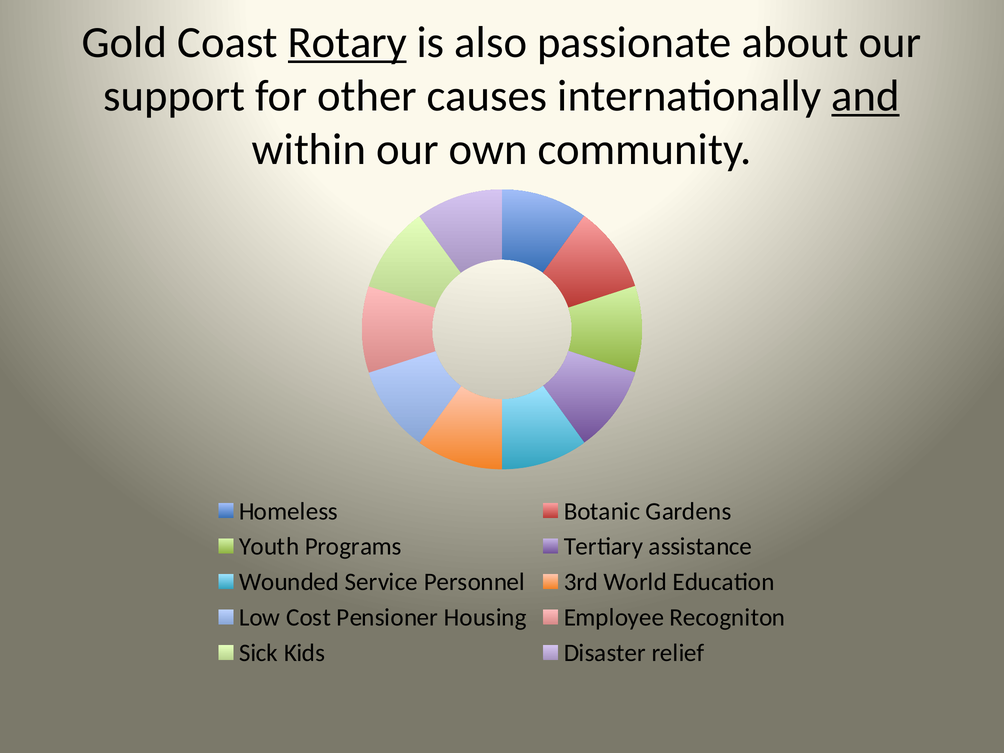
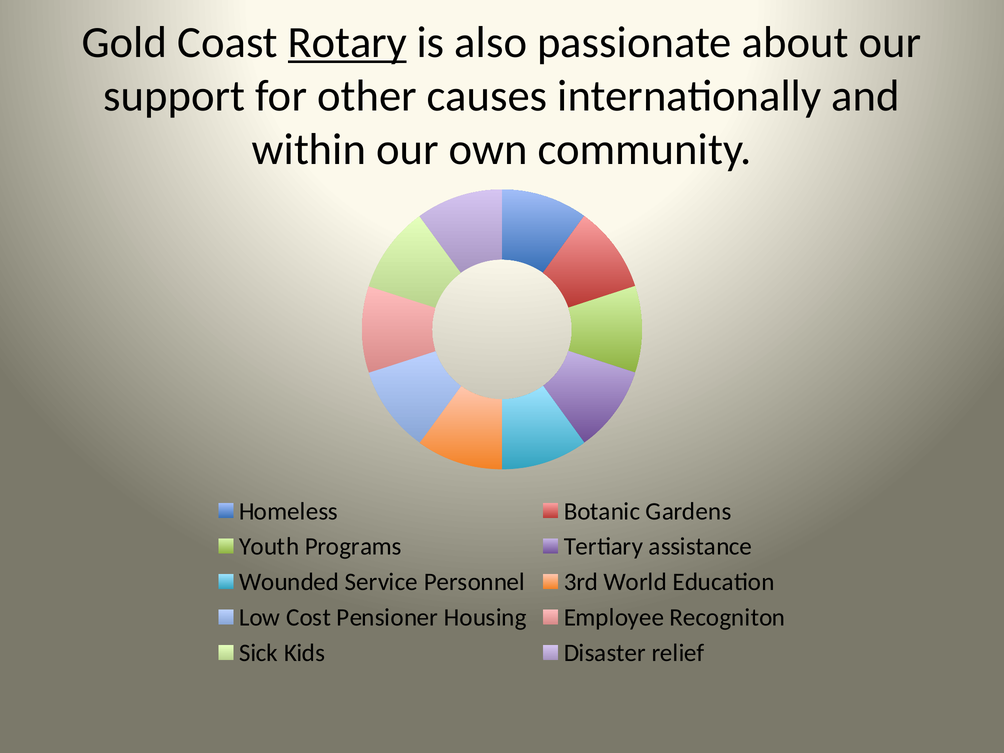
and underline: present -> none (866, 96)
